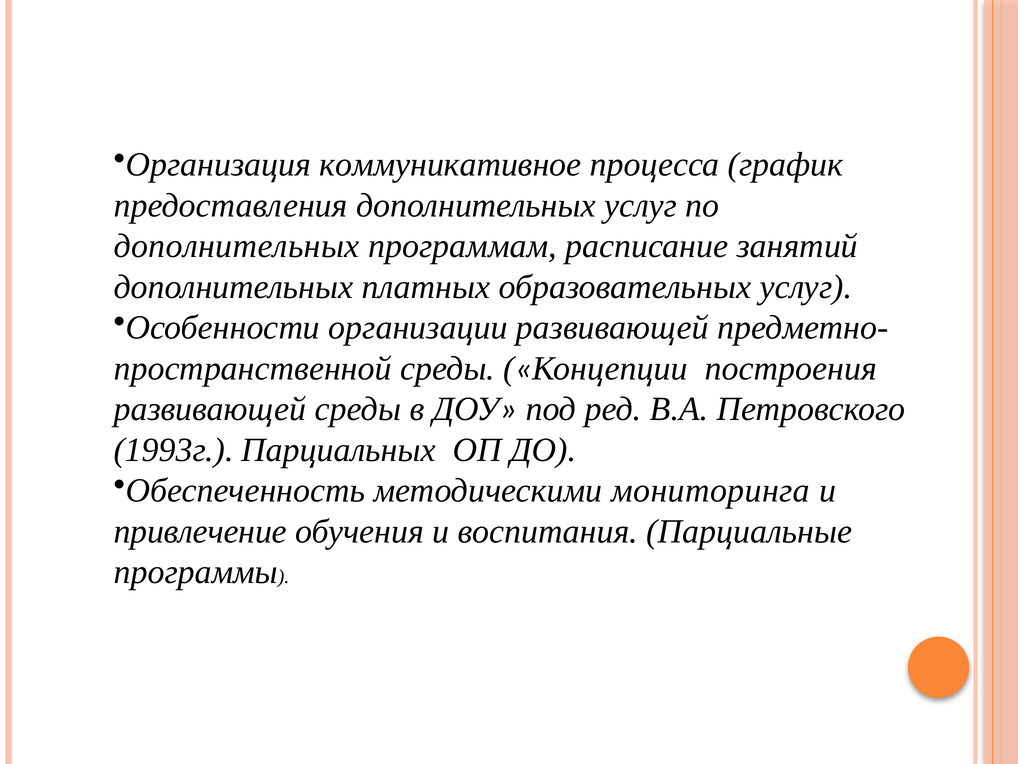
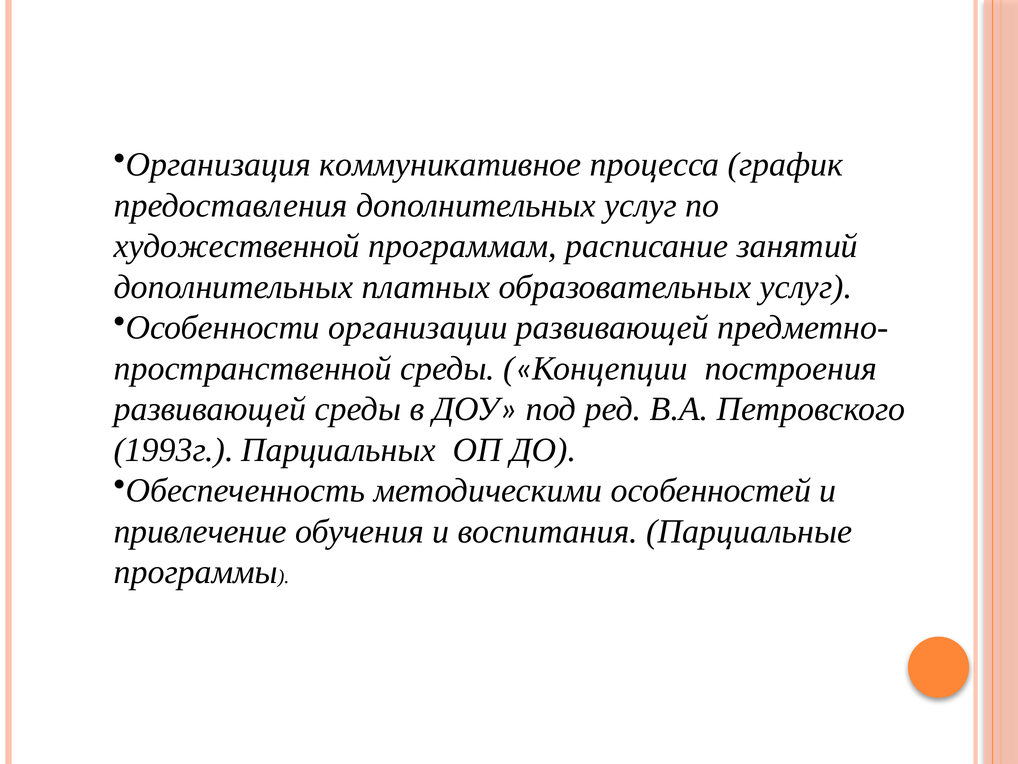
дополнительных: дополнительных -> художественной (237, 246)
мониторинга: мониторинга -> особенностей (711, 490)
